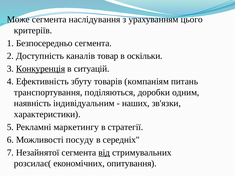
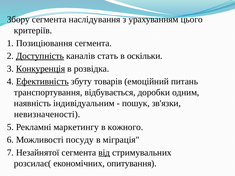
Може: Може -> Збору (18, 20)
Безпосередньо: Безпосередньо -> Позиціювання (44, 43)
Доступність underline: none -> present (40, 56)
товар: товар -> стать (108, 56)
ситуацій: ситуацій -> розвідка (92, 69)
Ефективність underline: none -> present (42, 82)
компаніям: компаніям -> емоційний (147, 82)
поділяються: поділяються -> відбувається (110, 93)
наших: наших -> пошук (136, 103)
характеристики: характеристики -> невизначеності (47, 114)
стратегії: стратегії -> кожного (125, 127)
середніх: середніх -> міграція (121, 140)
